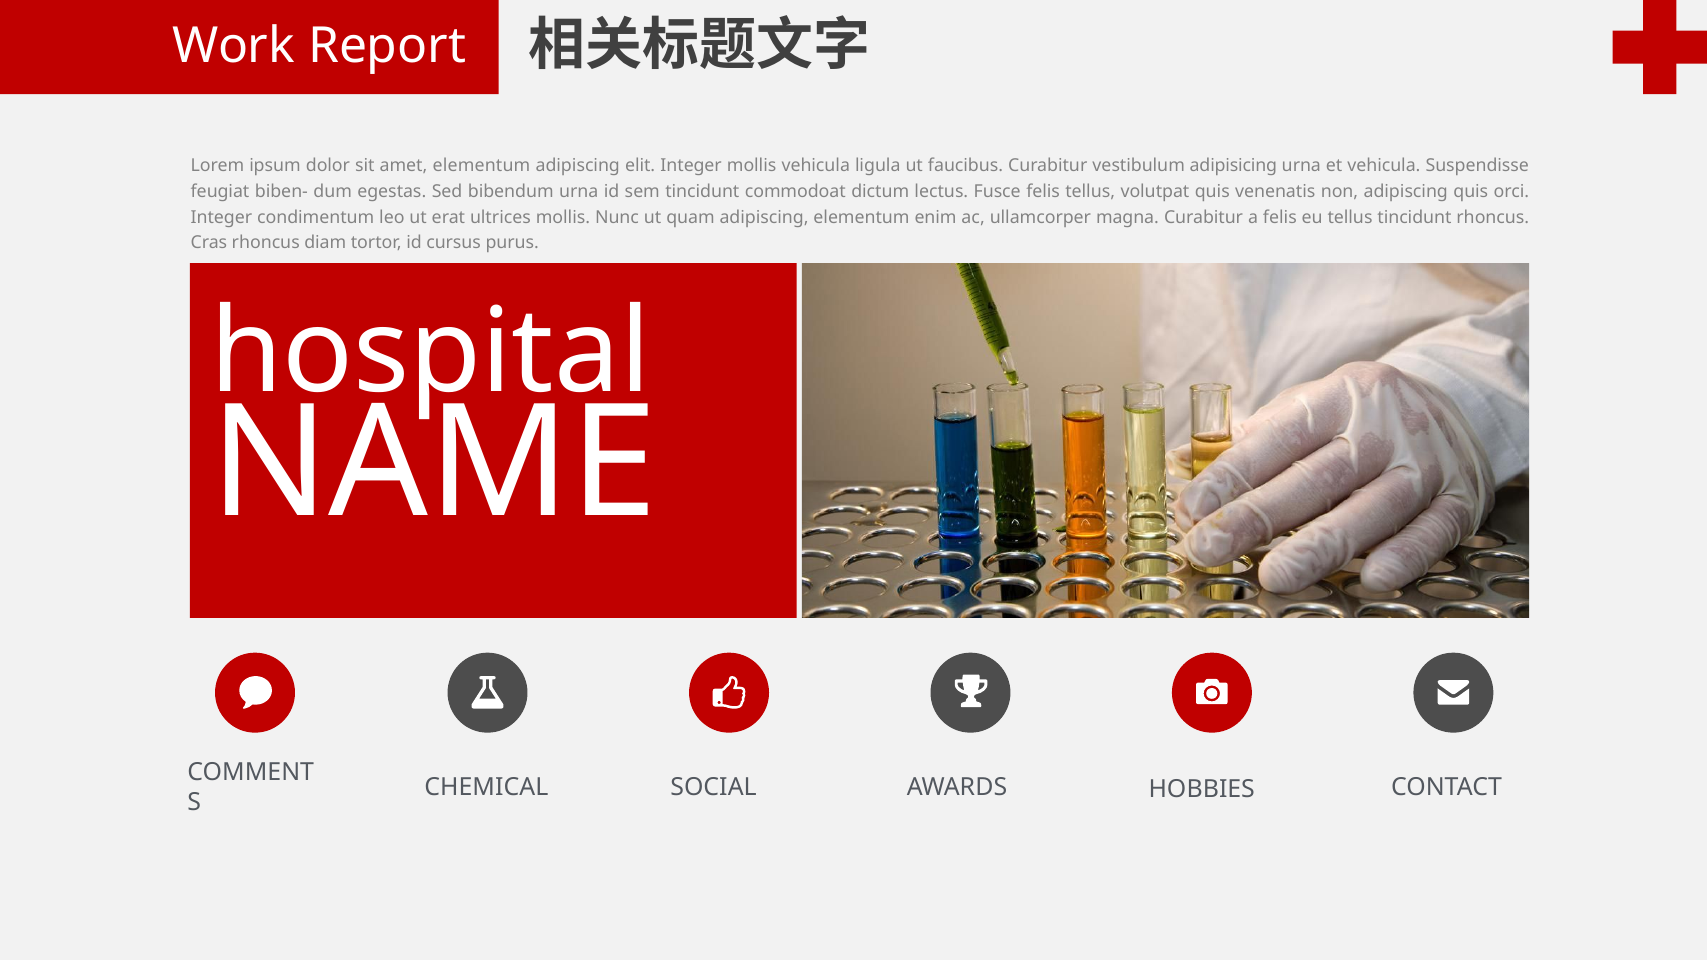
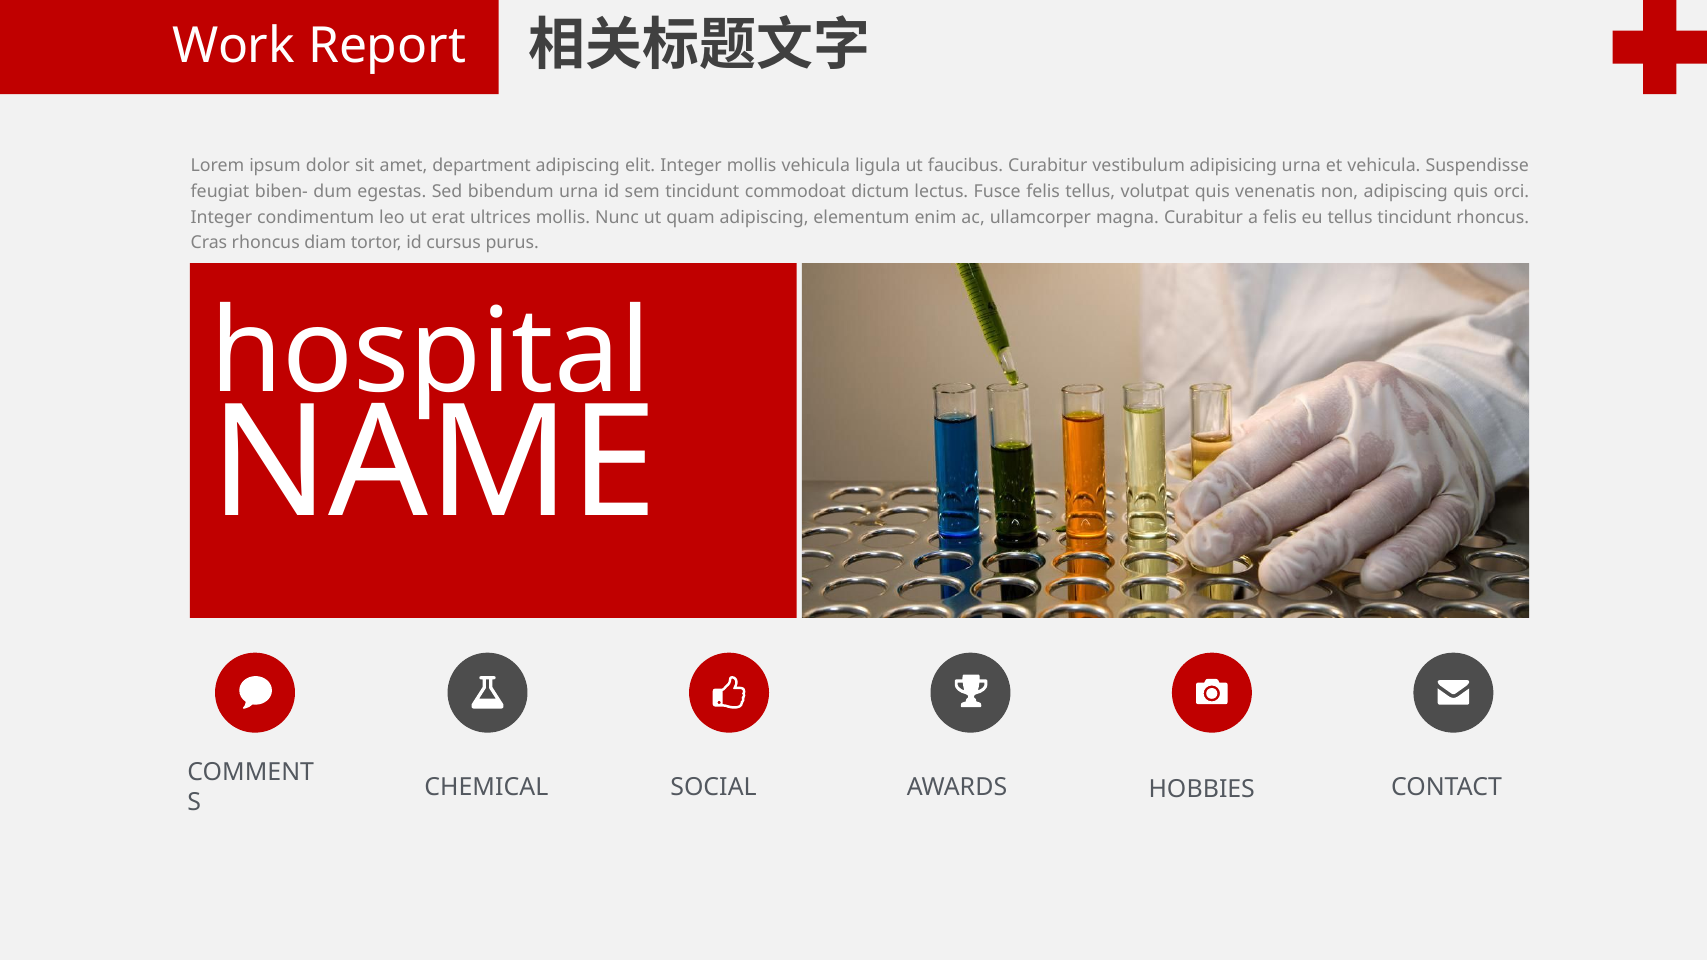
amet elementum: elementum -> department (482, 166)
